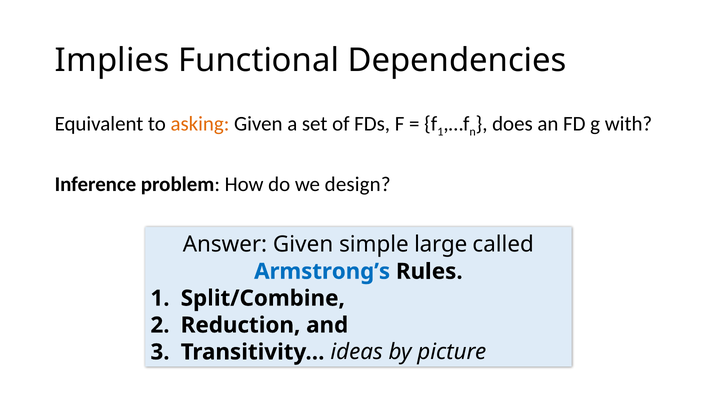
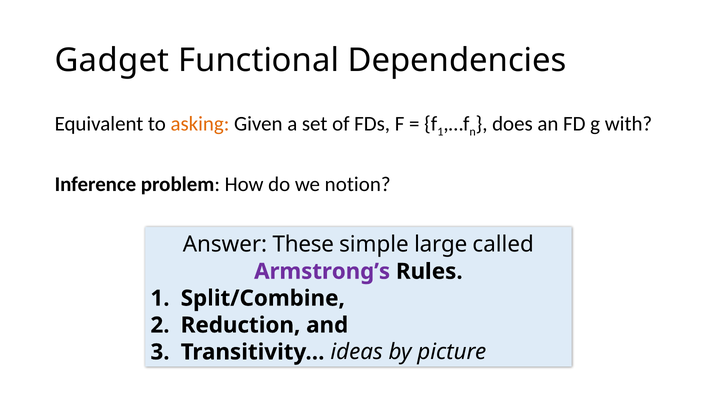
Implies: Implies -> Gadget (112, 60)
design: design -> notion (358, 184)
Answer Given: Given -> These (303, 245)
Armstrong’s colour: blue -> purple (322, 272)
